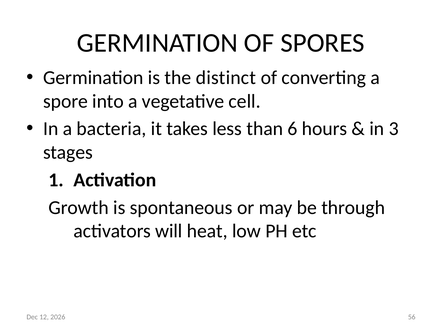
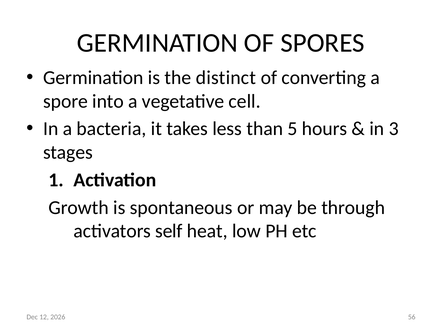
6: 6 -> 5 (293, 129)
will: will -> self (169, 231)
